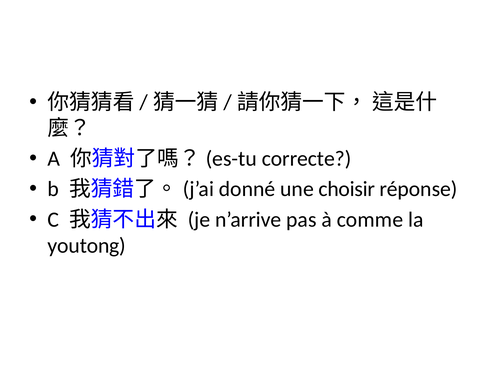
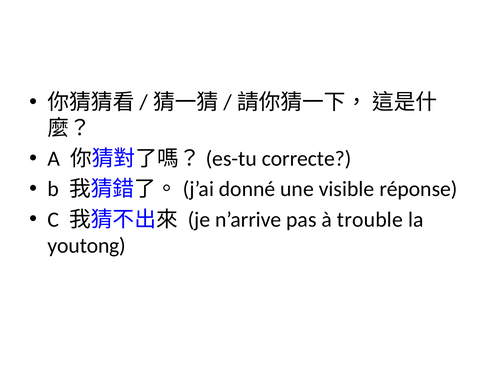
choisir: choisir -> visible (347, 189)
comme: comme -> trouble (370, 220)
